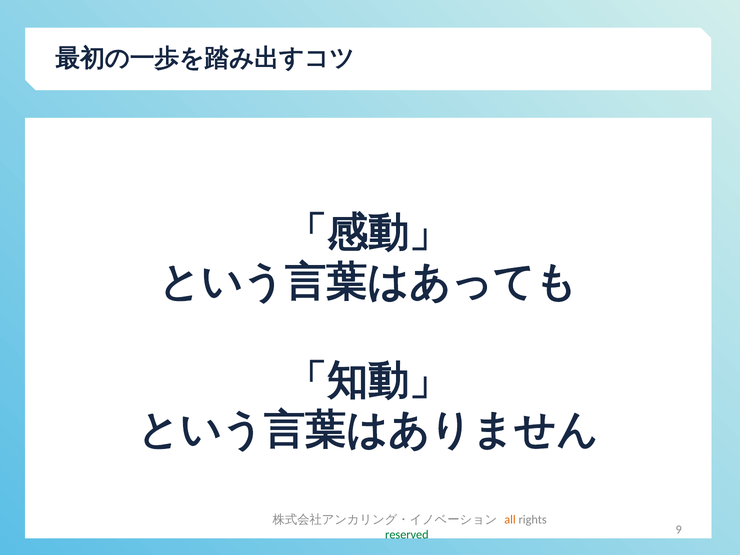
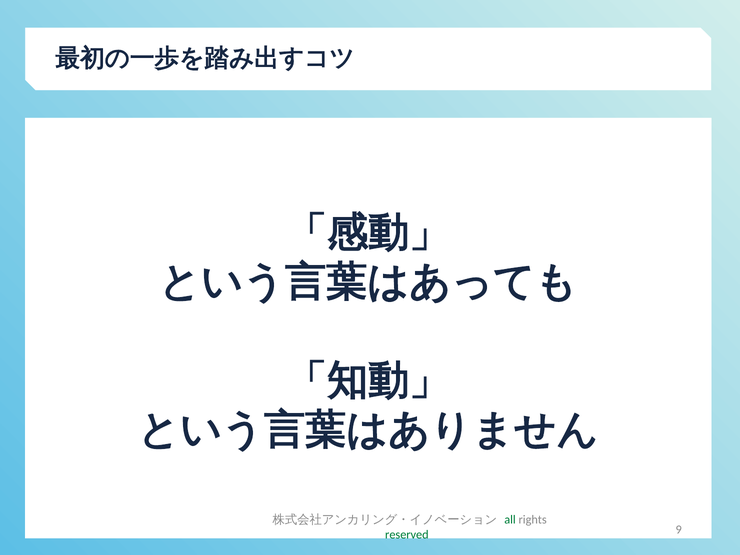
all colour: orange -> green (510, 520)
